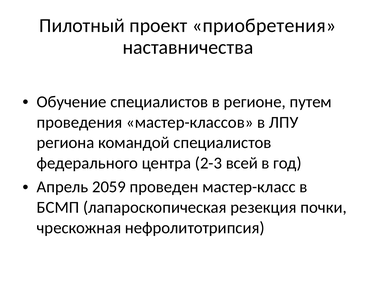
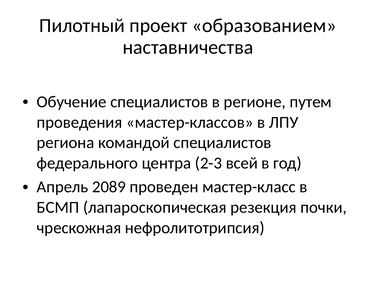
приобретения: приобретения -> образованием (264, 26)
2059: 2059 -> 2089 (109, 187)
